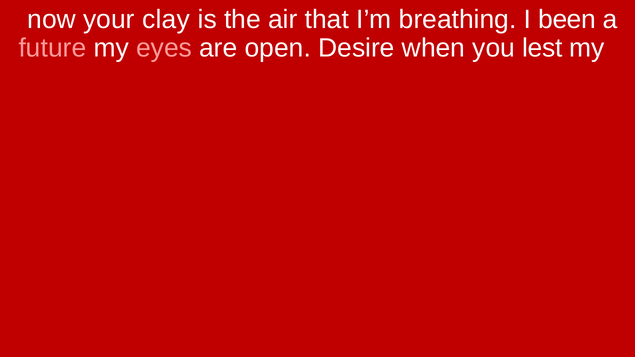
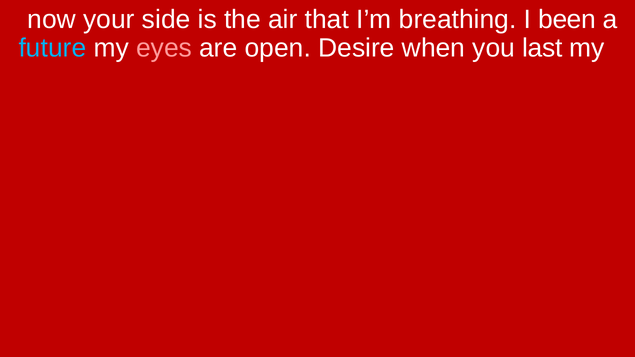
clay: clay -> side (166, 20)
future colour: pink -> light blue (52, 48)
lest: lest -> last (542, 48)
